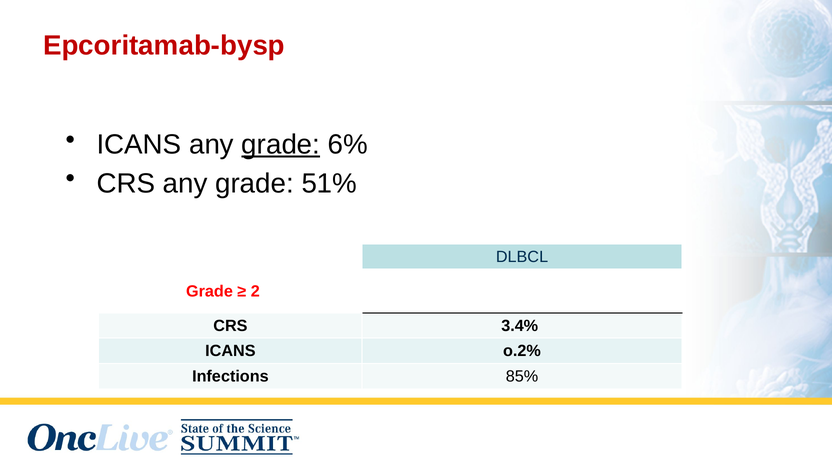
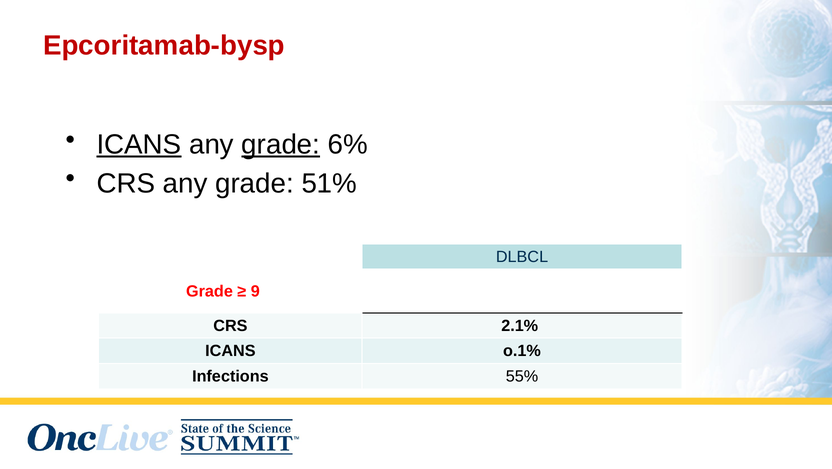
ICANS underline: none -> present (139, 144)
2: 2 -> 9 (255, 291)
3.4%: 3.4% -> 2.1% (520, 325)
o.2%: o.2% -> o.1% (522, 351)
85%: 85% -> 55% (522, 376)
